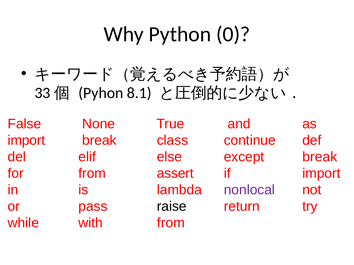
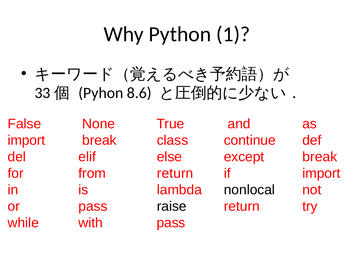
0: 0 -> 1 (233, 34)
8.1: 8.1 -> 8.6 (139, 93)
from assert: assert -> return (175, 174)
nonlocal colour: purple -> black (249, 190)
with from: from -> pass (171, 223)
